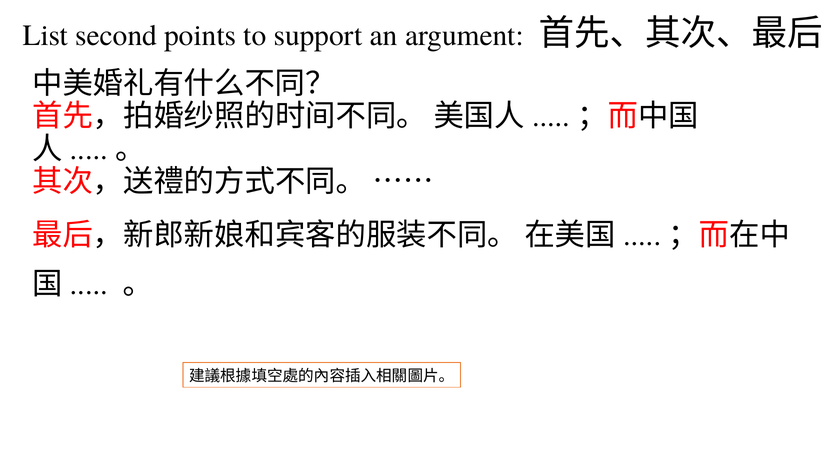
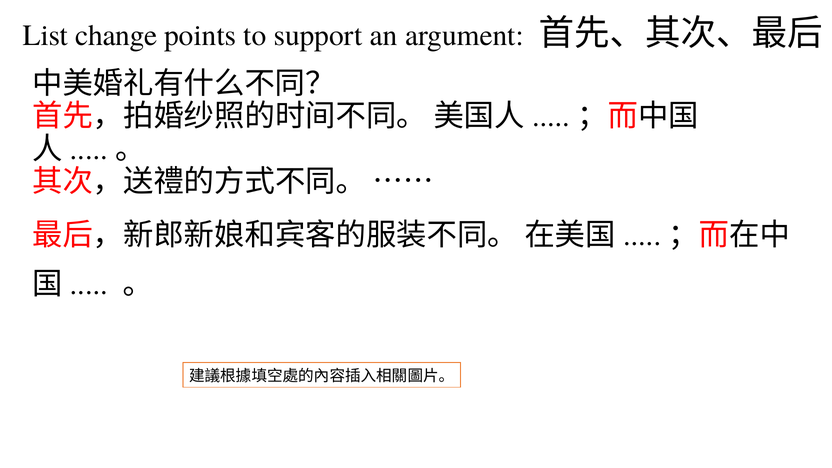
second: second -> change (116, 36)
